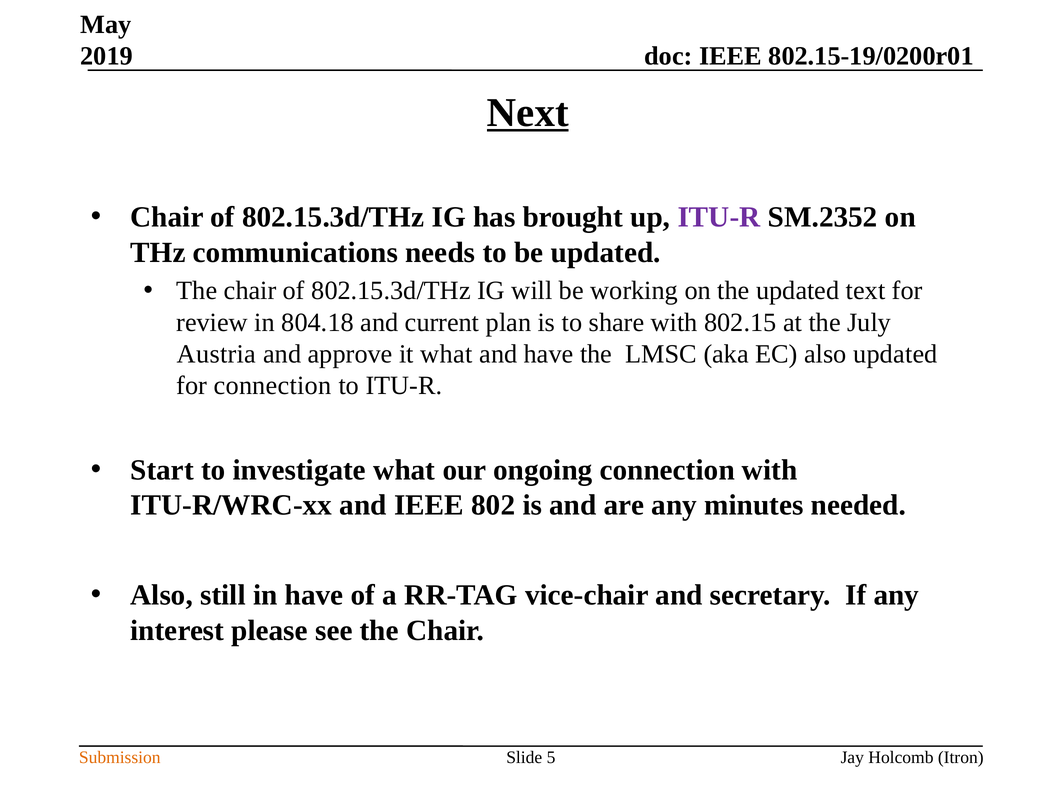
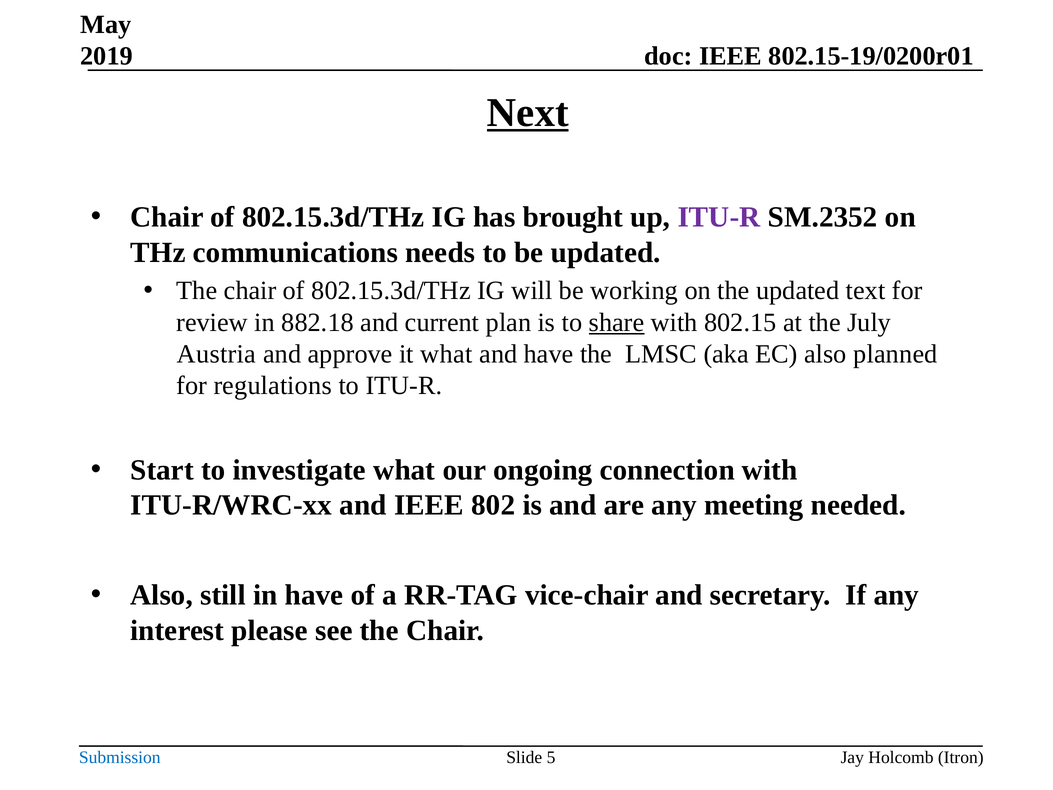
804.18: 804.18 -> 882.18 (318, 322)
share underline: none -> present (617, 322)
also updated: updated -> planned (895, 354)
for connection: connection -> regulations (273, 385)
minutes: minutes -> meeting (754, 505)
Submission colour: orange -> blue (120, 757)
